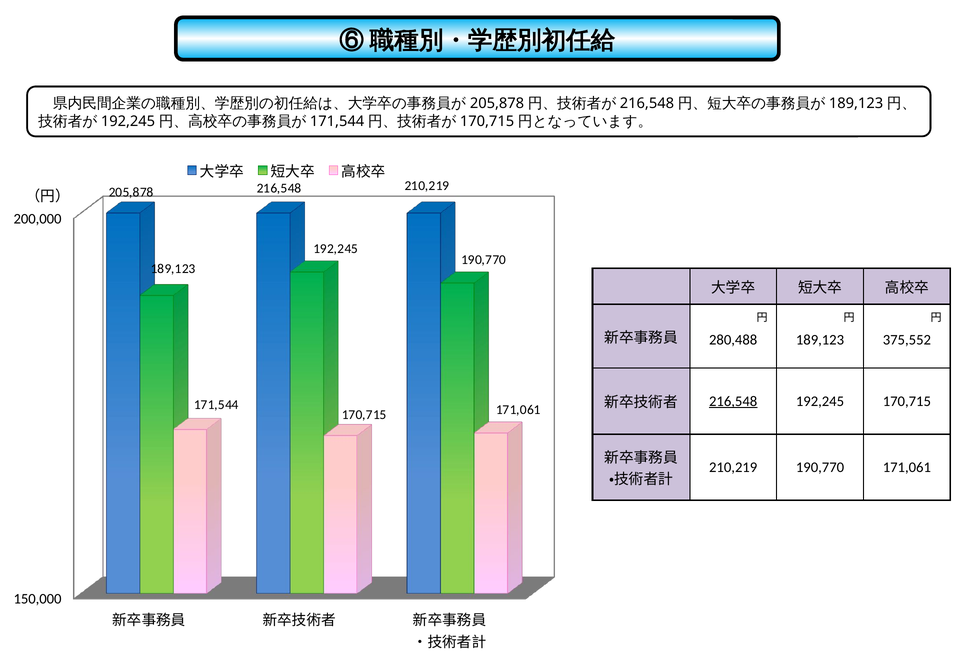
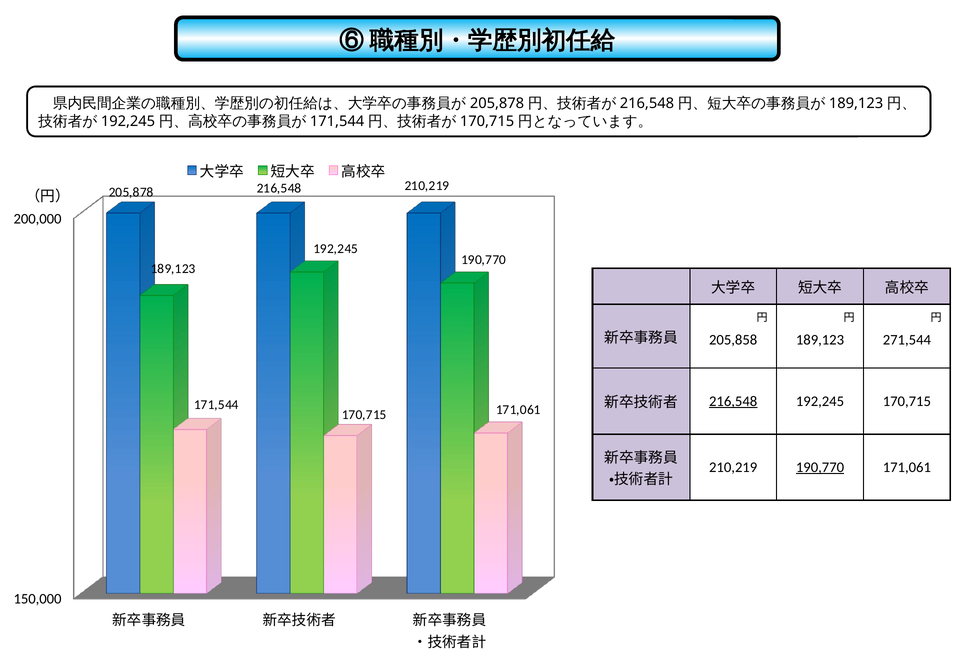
280,488: 280,488 -> 205,858 (733, 340)
375,552: 375,552 -> 271,544 (907, 340)
190,770 underline: none -> present (820, 467)
